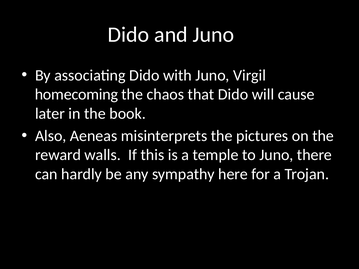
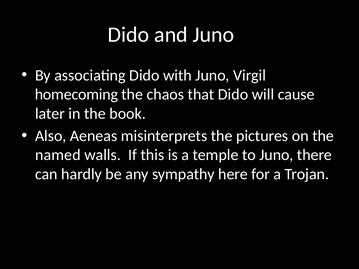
reward: reward -> named (58, 155)
